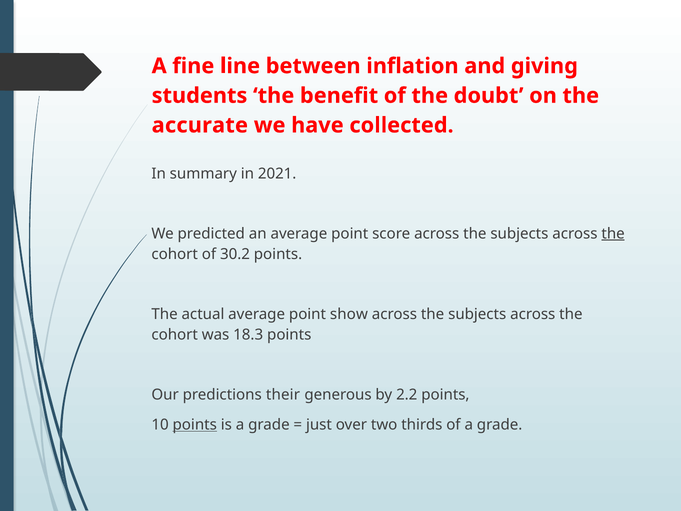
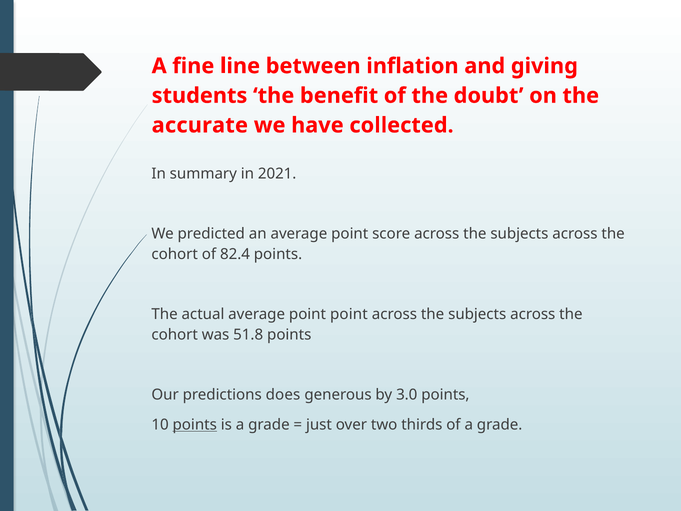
the underline: present -> none (613, 233)
30.2: 30.2 -> 82.4 (235, 254)
point show: show -> point (349, 314)
18.3: 18.3 -> 51.8 (248, 335)
their: their -> does (283, 395)
2.2: 2.2 -> 3.0 (407, 395)
